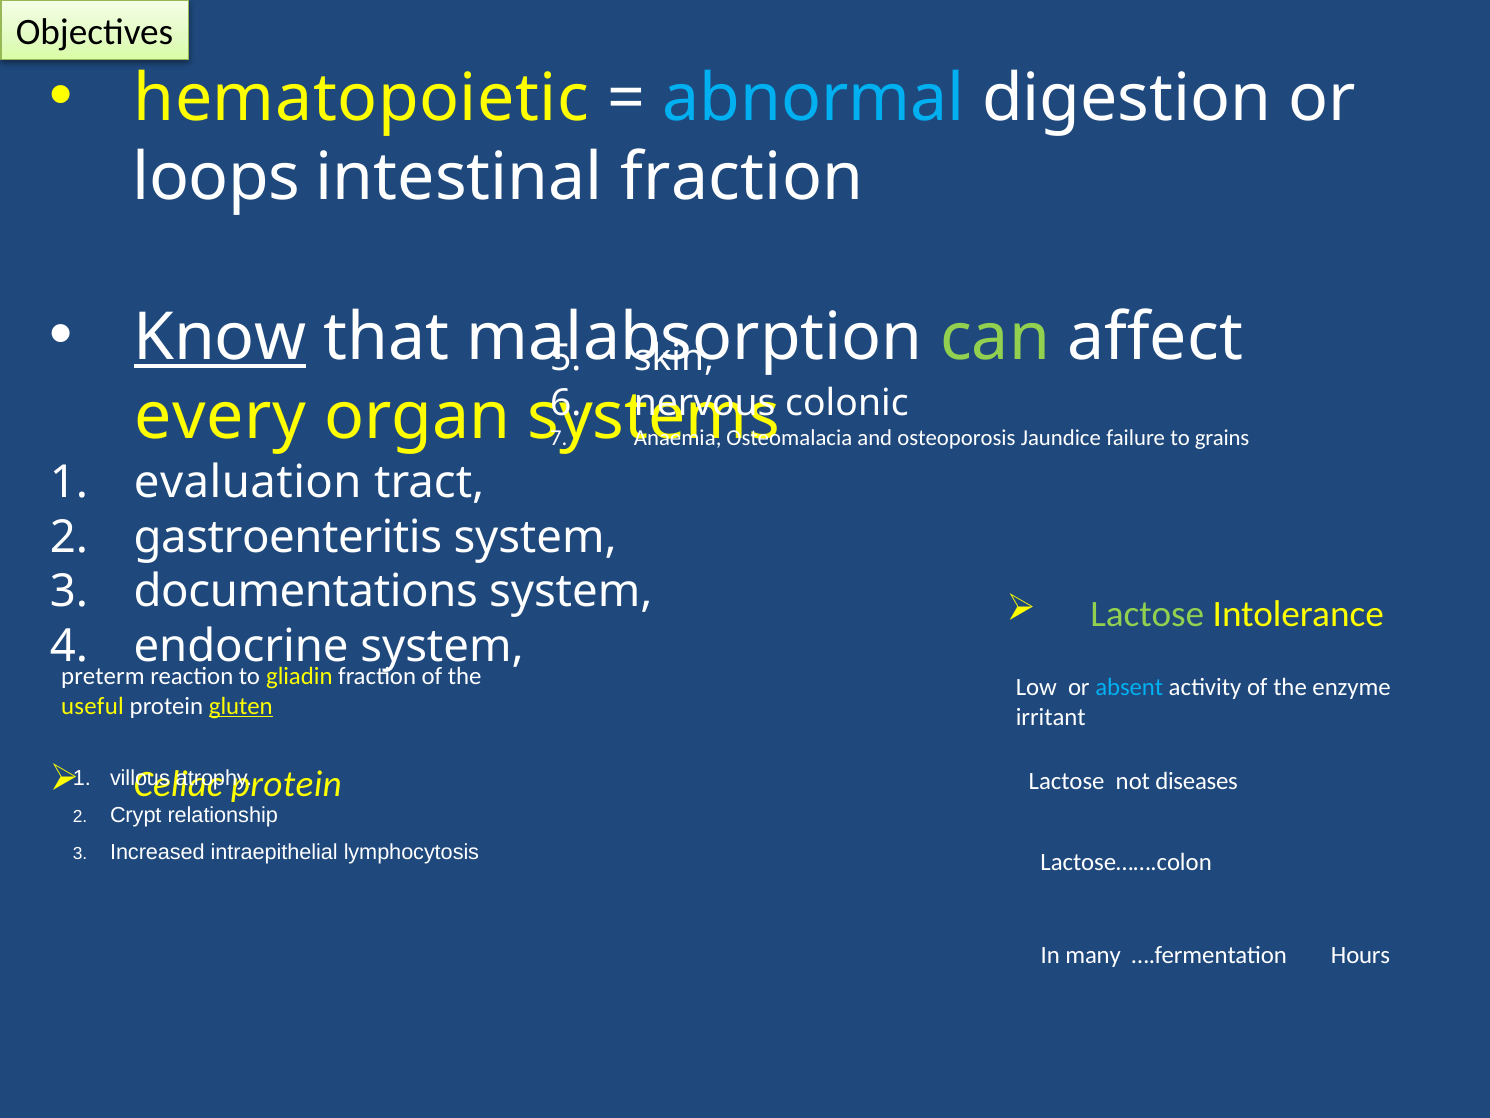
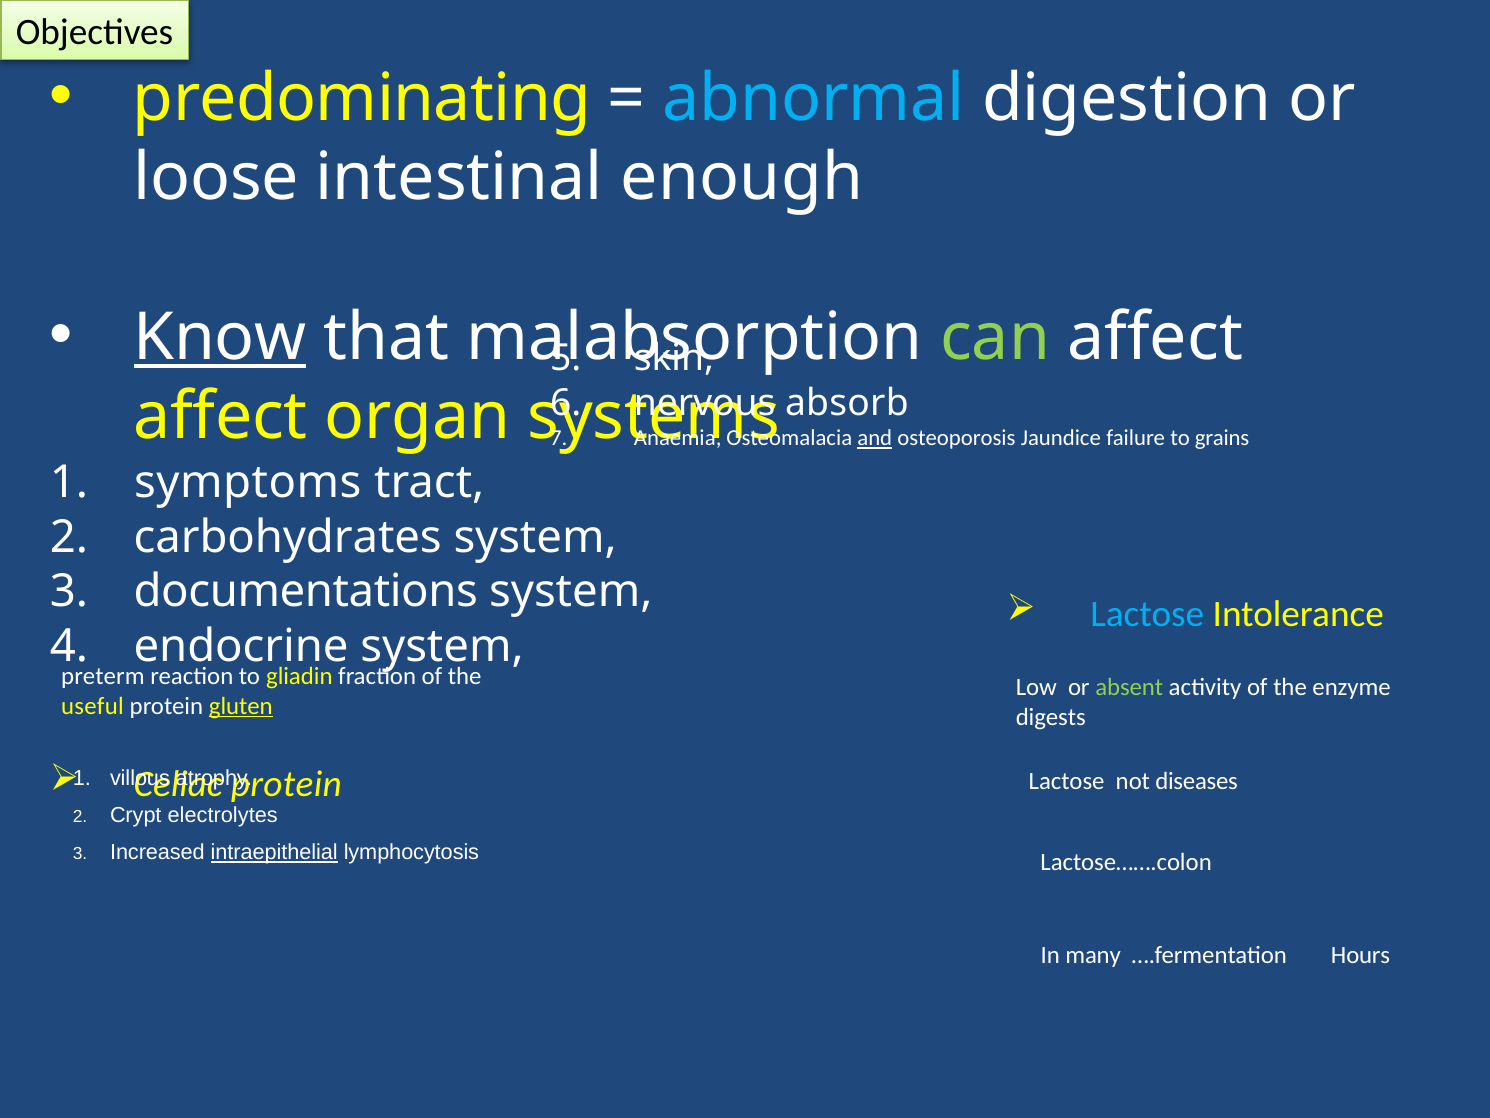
hematopoietic: hematopoietic -> predominating (362, 98)
loops: loops -> loose (216, 178)
intestinal fraction: fraction -> enough (742, 178)
colonic: colonic -> absorb (847, 403)
every: every -> affect (221, 417)
and underline: none -> present (875, 438)
evaluation: evaluation -> symptoms (248, 482)
gastroenteritis: gastroenteritis -> carbohydrates (288, 537)
Lactose colour: light green -> light blue (1147, 614)
absent colour: light blue -> light green (1129, 687)
irritant: irritant -> digests (1051, 717)
relationship: relationship -> electrolytes (223, 815)
intraepithelial underline: none -> present (274, 852)
